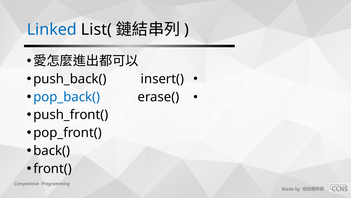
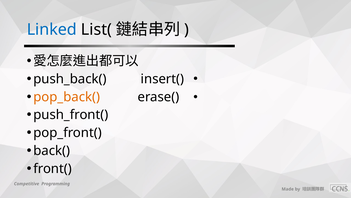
pop_back( colour: blue -> orange (67, 97)
